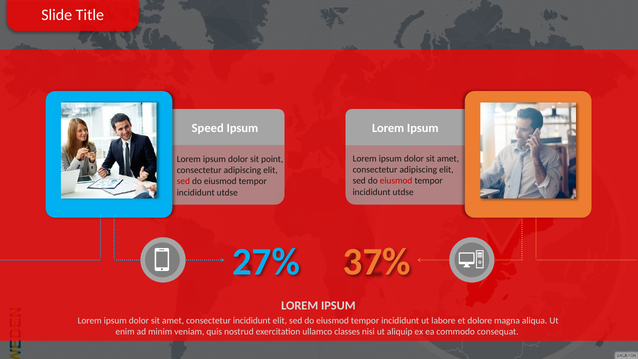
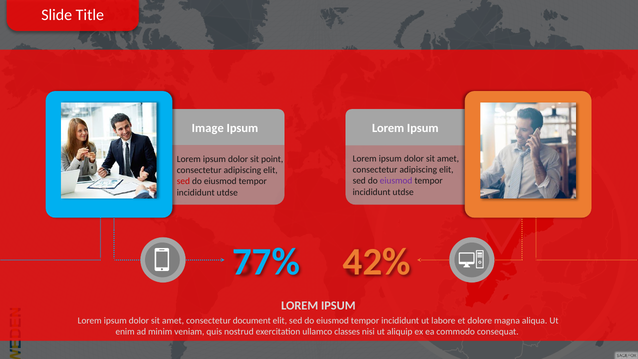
Speed: Speed -> Image (208, 128)
eiusmod colour: red -> purple (396, 181)
27%: 27% -> 77% (266, 262)
37%: 37% -> 42% (377, 262)
consectetur incididunt: incididunt -> document (252, 320)
